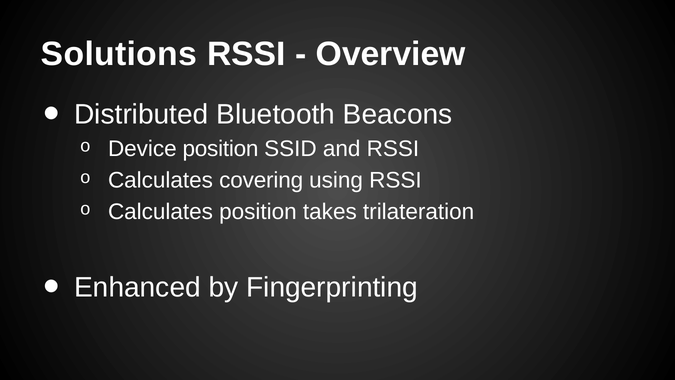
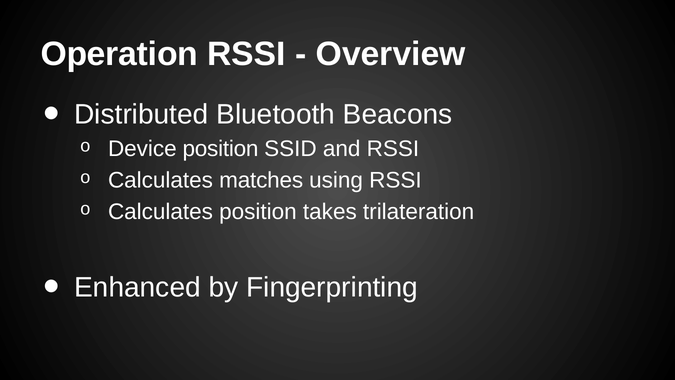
Solutions: Solutions -> Operation (119, 54)
covering: covering -> matches (261, 180)
